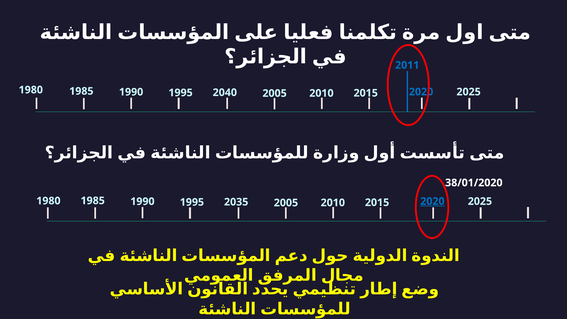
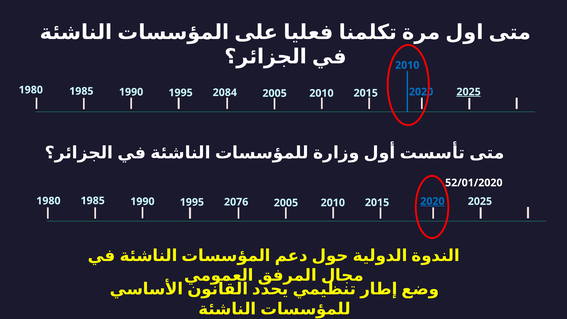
2011: 2011 -> 2010 (407, 65)
2040: 2040 -> 2084 (225, 92)
2025 underline: none -> present (469, 92)
38/01/2020: 38/01/2020 -> 52/01/2020 (474, 183)
2035: 2035 -> 2076 (236, 202)
